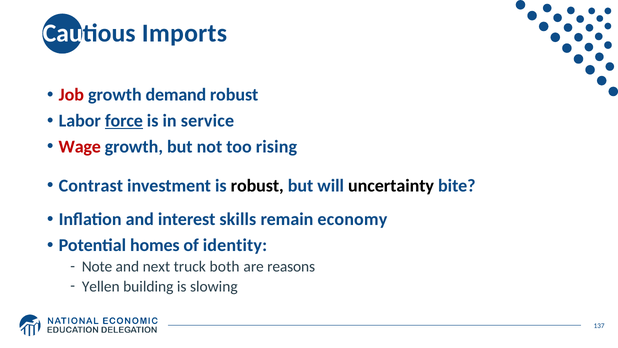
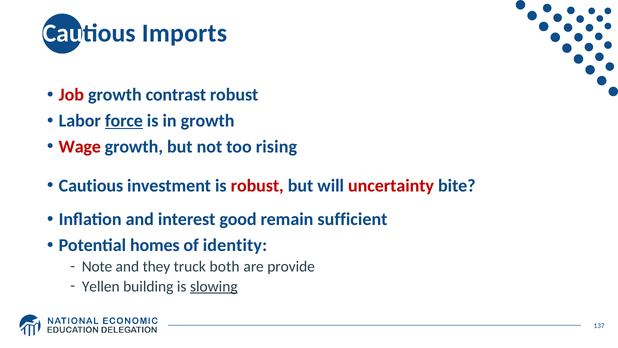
demand: demand -> contrast (176, 95)
in service: service -> growth (208, 121)
Contrast: Contrast -> Cautious (91, 186)
robust colour: black -> red (257, 186)
uncertainty colour: black -> red (391, 186)
skills: skills -> good (238, 219)
economy: economy -> sufficient (352, 219)
next: next -> they (156, 266)
reasons: reasons -> provide (291, 266)
slowing underline: none -> present (214, 286)
